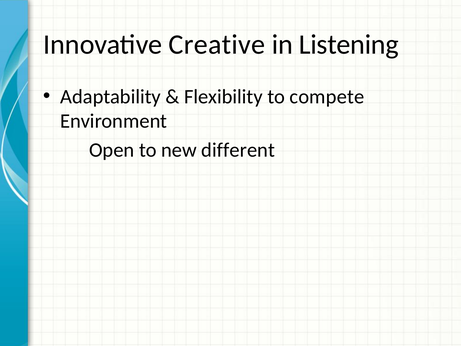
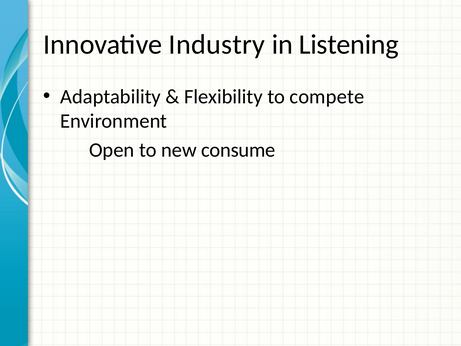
Creative: Creative -> Industry (217, 44)
different: different -> consume (238, 150)
